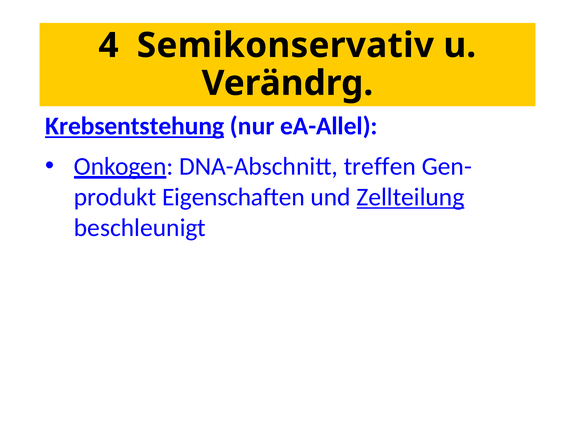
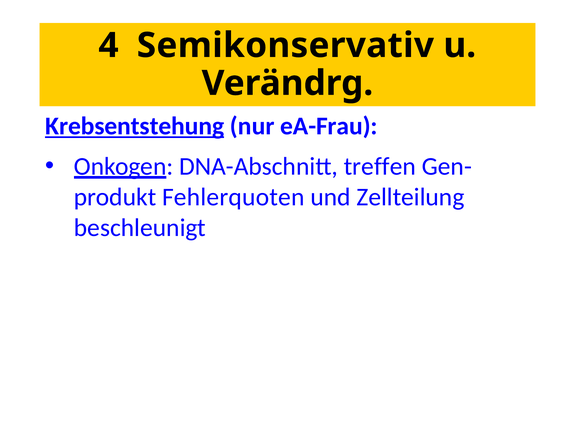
eA-Allel: eA-Allel -> eA-Frau (329, 126)
Eigenschaften: Eigenschaften -> Fehlerquoten (233, 197)
Zellteilung underline: present -> none (410, 197)
